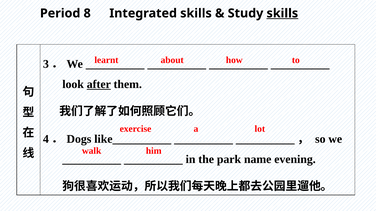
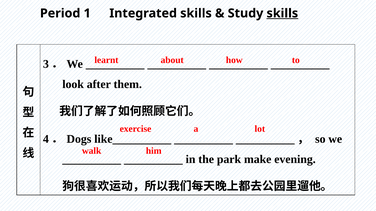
8: 8 -> 1 (87, 13)
after underline: present -> none (99, 84)
name: name -> make (258, 160)
